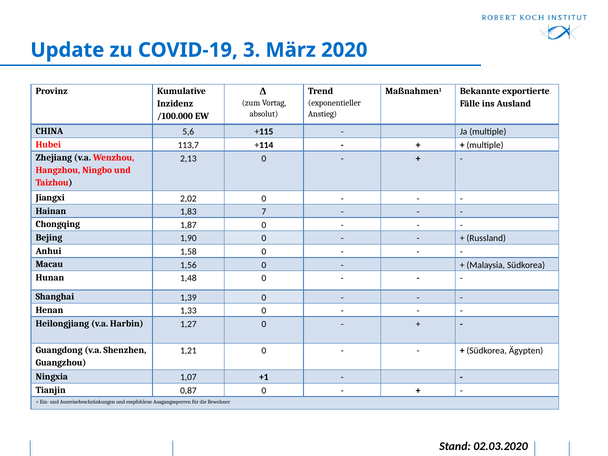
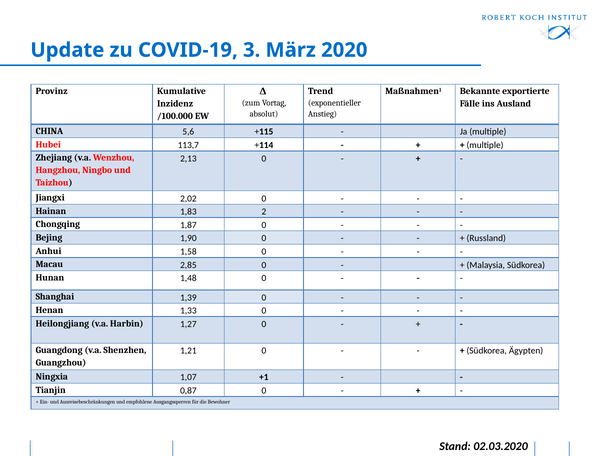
7: 7 -> 2 (264, 212)
1,56: 1,56 -> 2,85 (188, 265)
